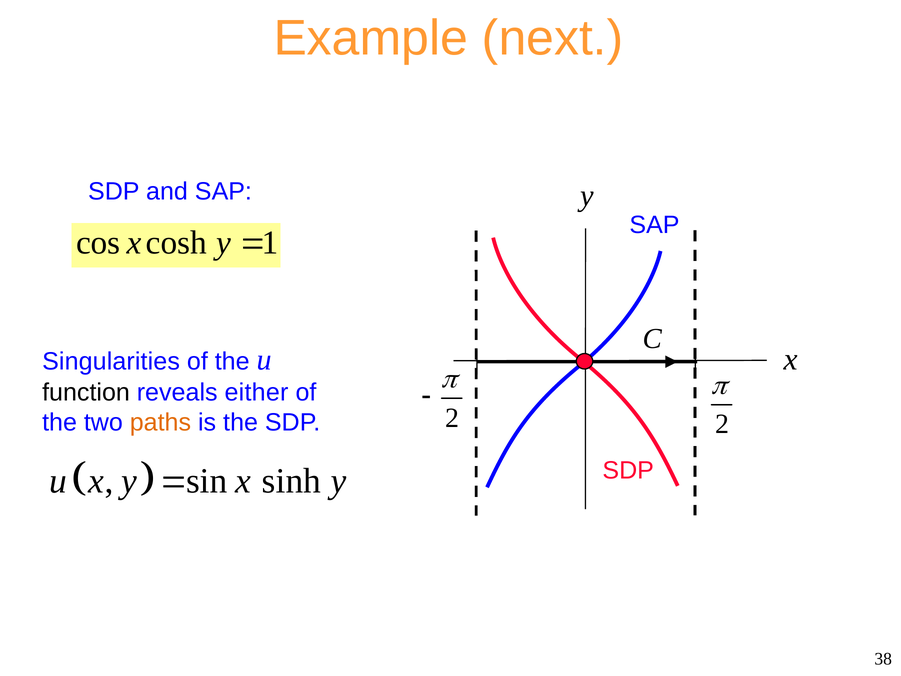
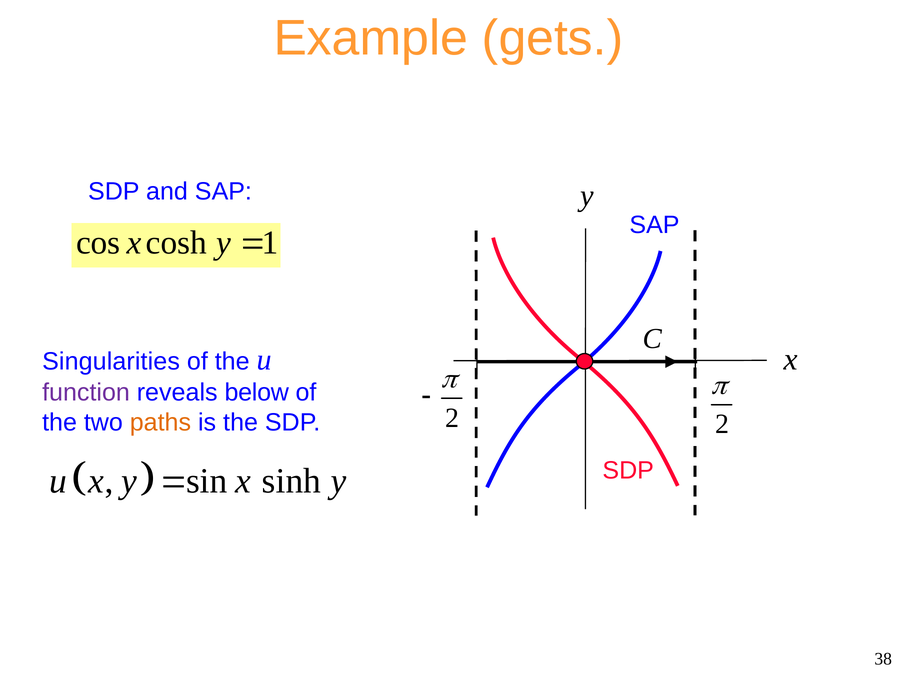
next: next -> gets (553, 38)
function colour: black -> purple (86, 392)
either: either -> below (257, 392)
